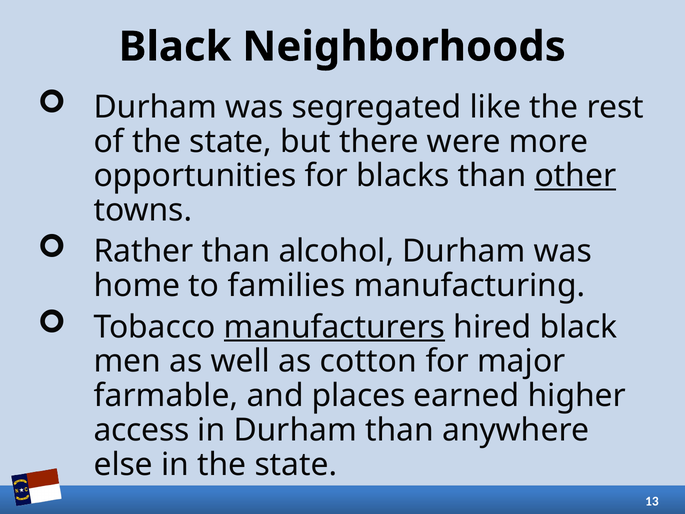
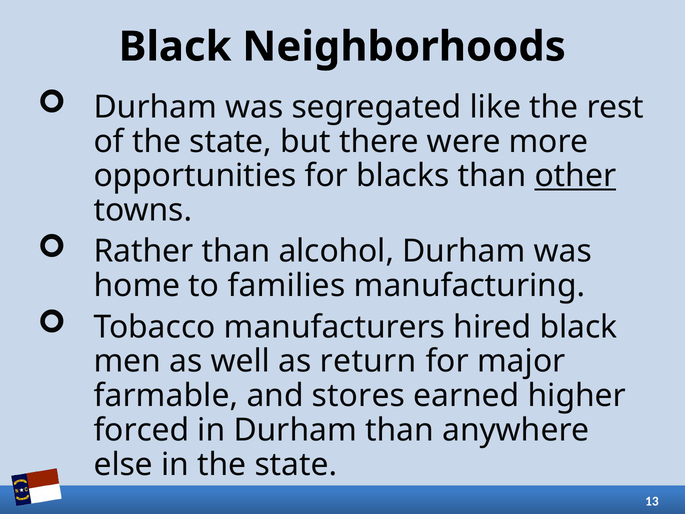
manufacturers underline: present -> none (334, 327)
cotton: cotton -> return (368, 361)
places: places -> stores (358, 396)
access: access -> forced (141, 430)
